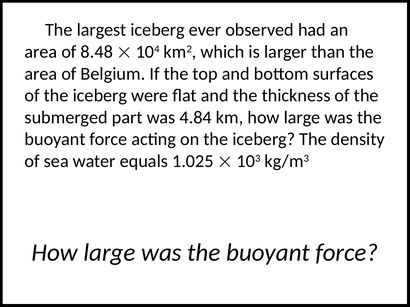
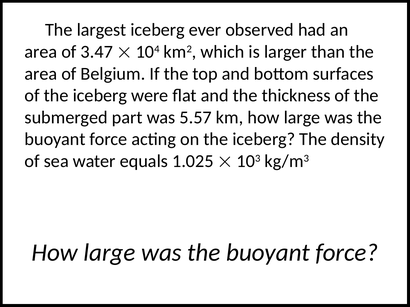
8.48: 8.48 -> 3.47 (97, 52)
4.84: 4.84 -> 5.57 (196, 118)
